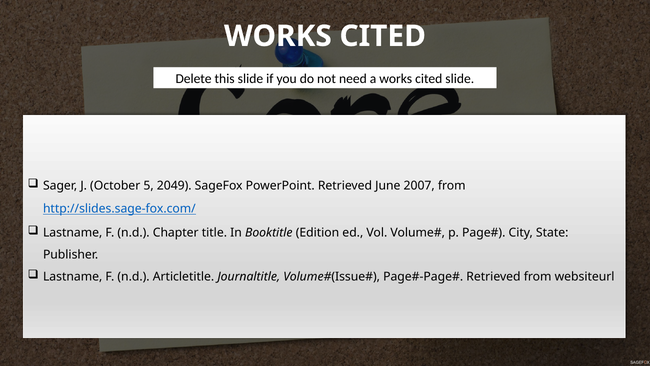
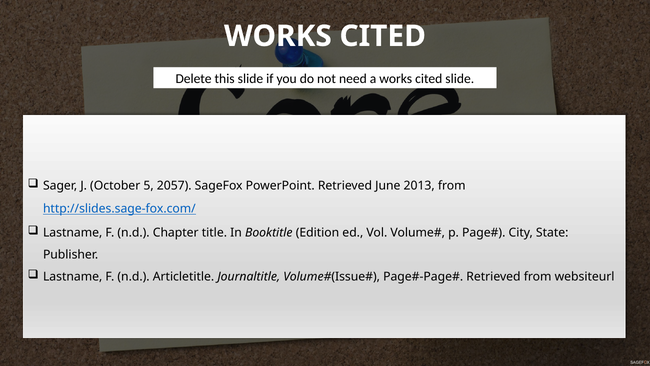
2049: 2049 -> 2057 (174, 186)
2007: 2007 -> 2013 (419, 186)
